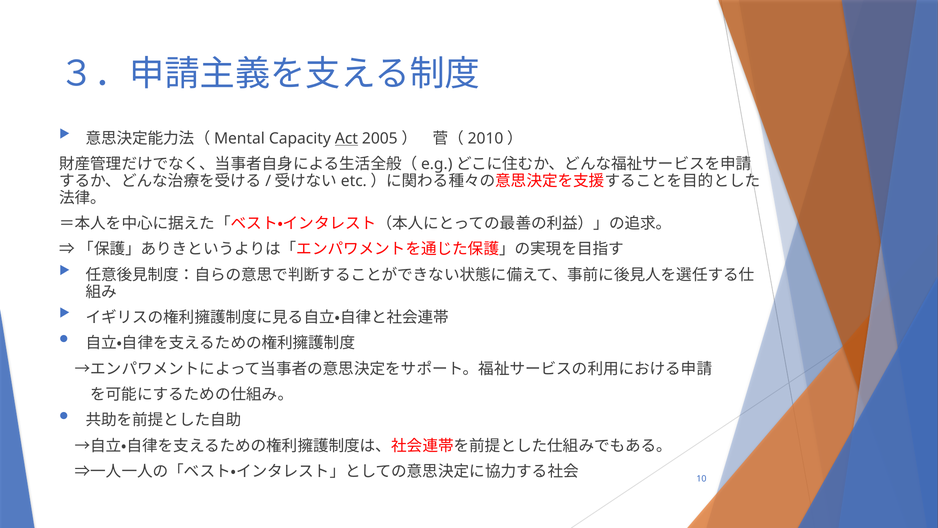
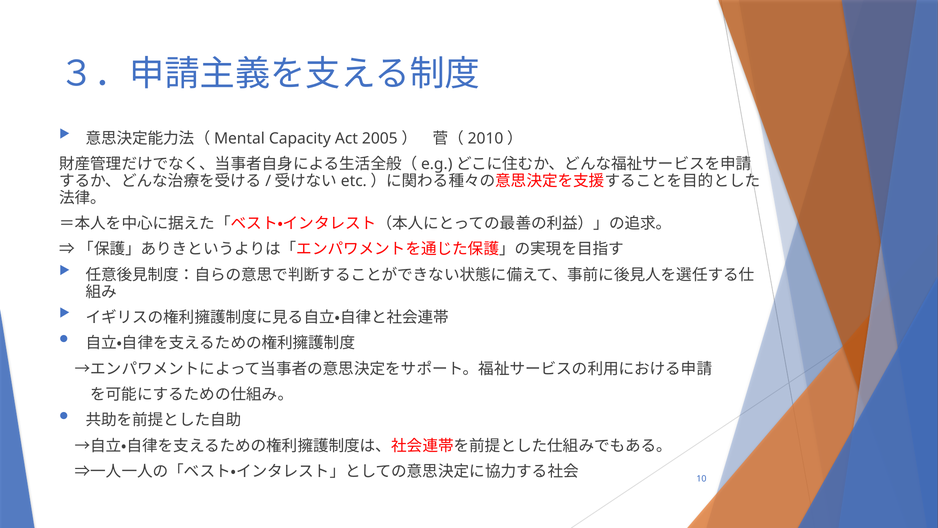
Act underline: present -> none (346, 138)
